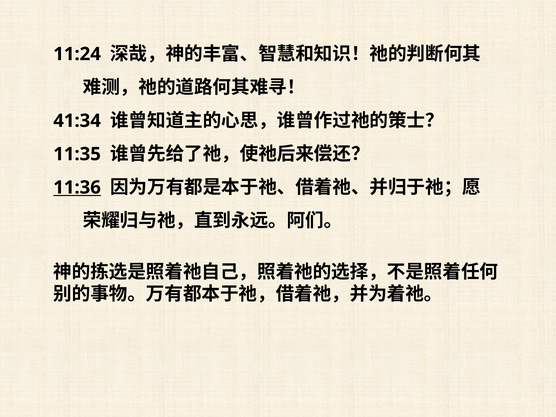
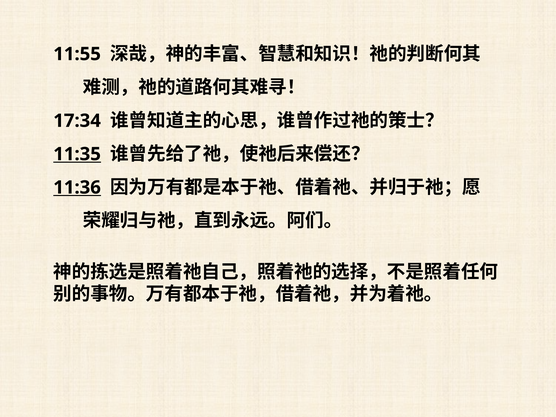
11:24: 11:24 -> 11:55 (77, 54)
41:34: 41:34 -> 17:34 (77, 121)
11:35 underline: none -> present (77, 154)
